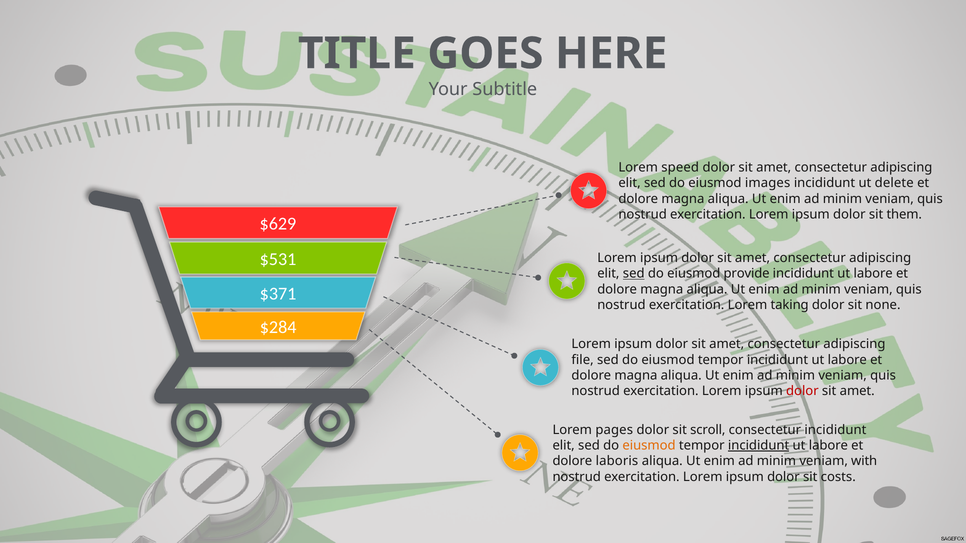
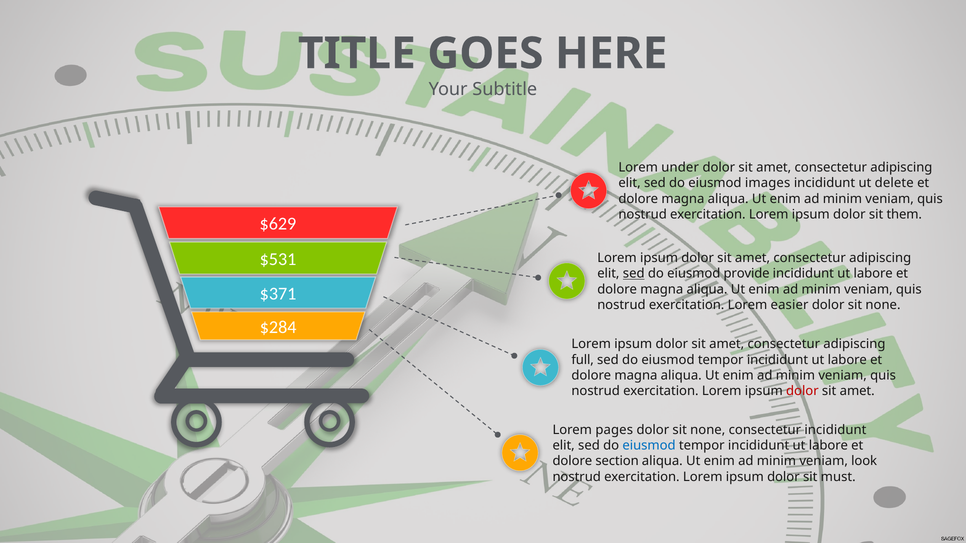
speed: speed -> under (680, 167)
taking: taking -> easier (790, 305)
file: file -> full (583, 360)
scroll: scroll -> none (708, 430)
eiusmod colour: orange -> blue (649, 446)
incididunt underline: present -> none (759, 446)
laboris: laboris -> section (617, 461)
with: with -> look (864, 461)
costs: costs -> must (838, 477)
